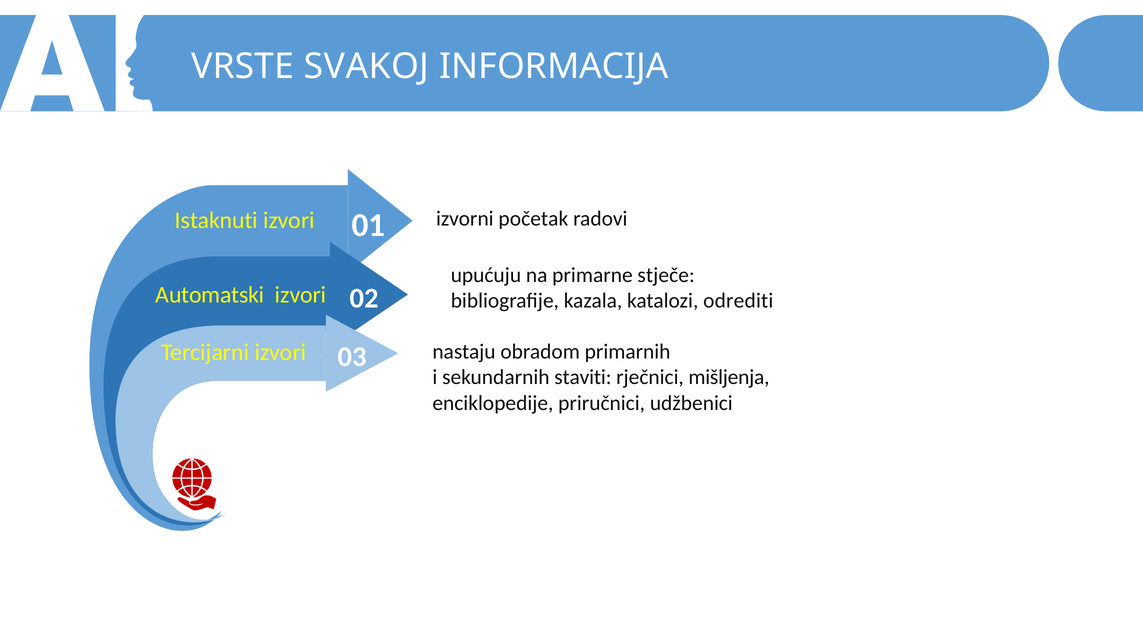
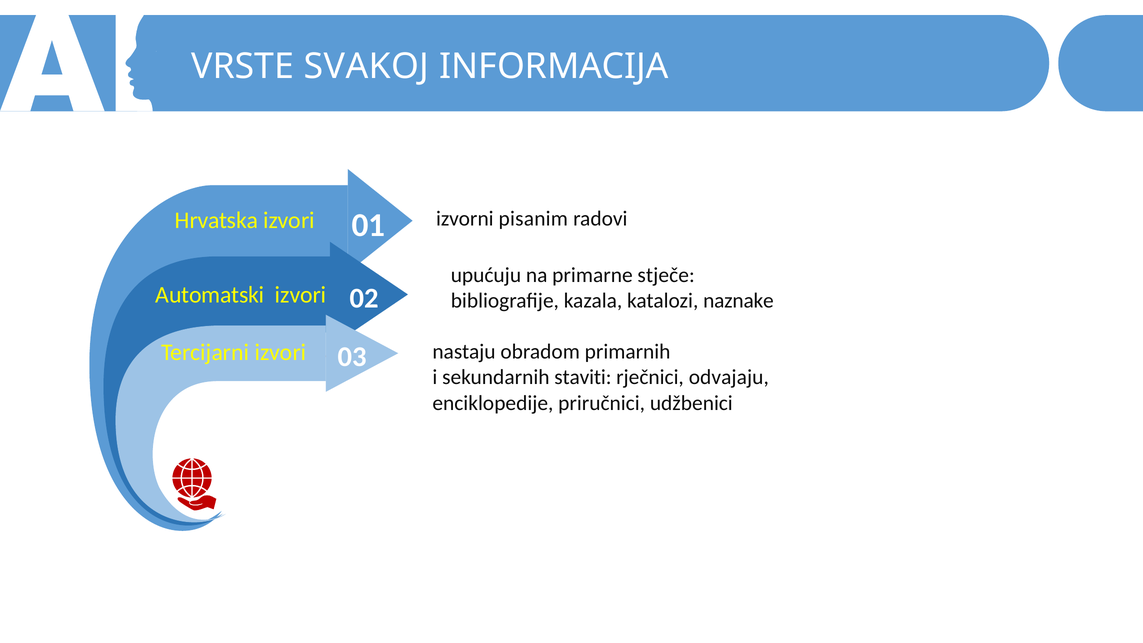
početak: početak -> pisanim (533, 219)
Istaknuti: Istaknuti -> Hrvatska (217, 220)
odrediti: odrediti -> naznake (738, 301)
mišljenja: mišljenja -> odvajaju (729, 377)
